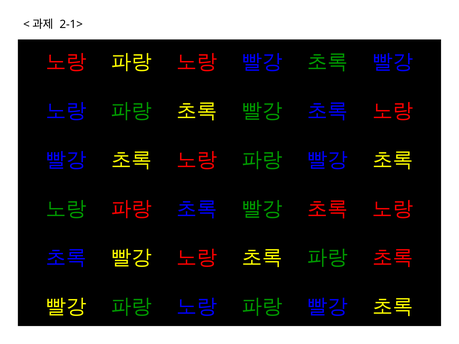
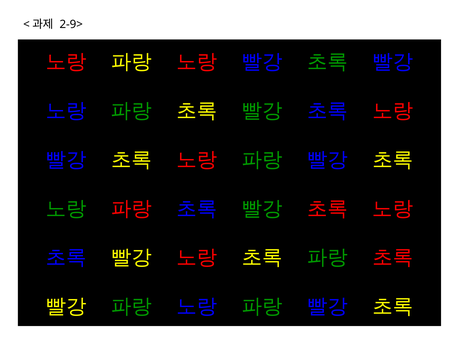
2-1>: 2-1> -> 2-9> (71, 24)
